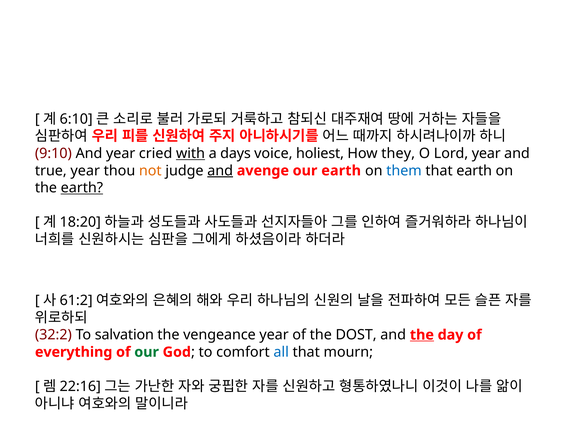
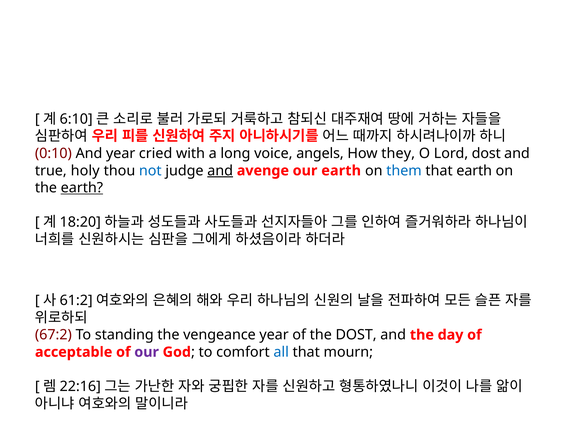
9:10: 9:10 -> 0:10 (53, 153)
with underline: present -> none (191, 153)
days: days -> long (235, 153)
holiest: holiest -> angels (320, 153)
Lord year: year -> dost (486, 153)
true year: year -> holy (85, 171)
not colour: orange -> blue (150, 171)
32:2: 32:2 -> 67:2 (53, 335)
salvation: salvation -> standing (124, 335)
the underline: present -> none (422, 335)
everything: everything -> acceptable (74, 352)
our colour: green -> purple (147, 352)
